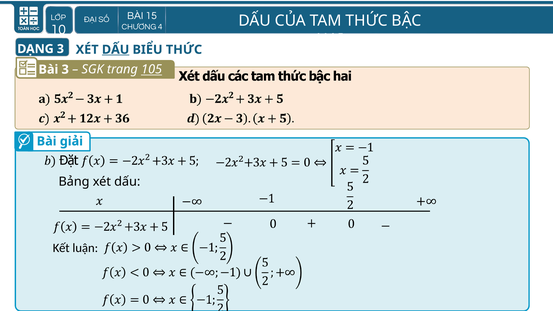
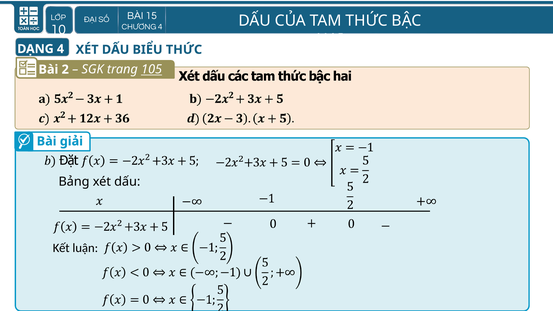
DẠNG 3: 3 -> 4 (60, 49)
DẤU underline: present -> none (116, 50)
Bài 3: 3 -> 2 (65, 69)
